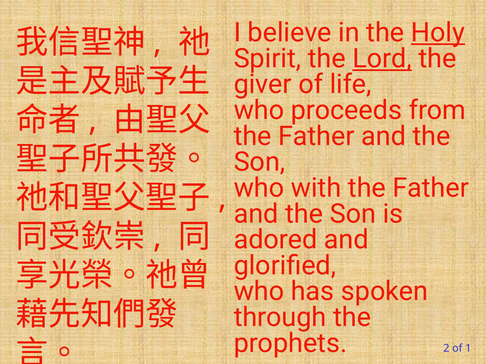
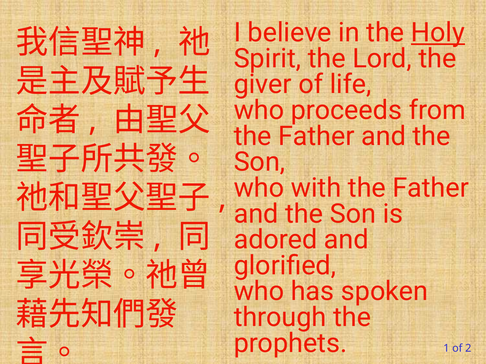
Lord underline: present -> none (382, 59)
2: 2 -> 1 (446, 349)
1: 1 -> 2 (468, 349)
